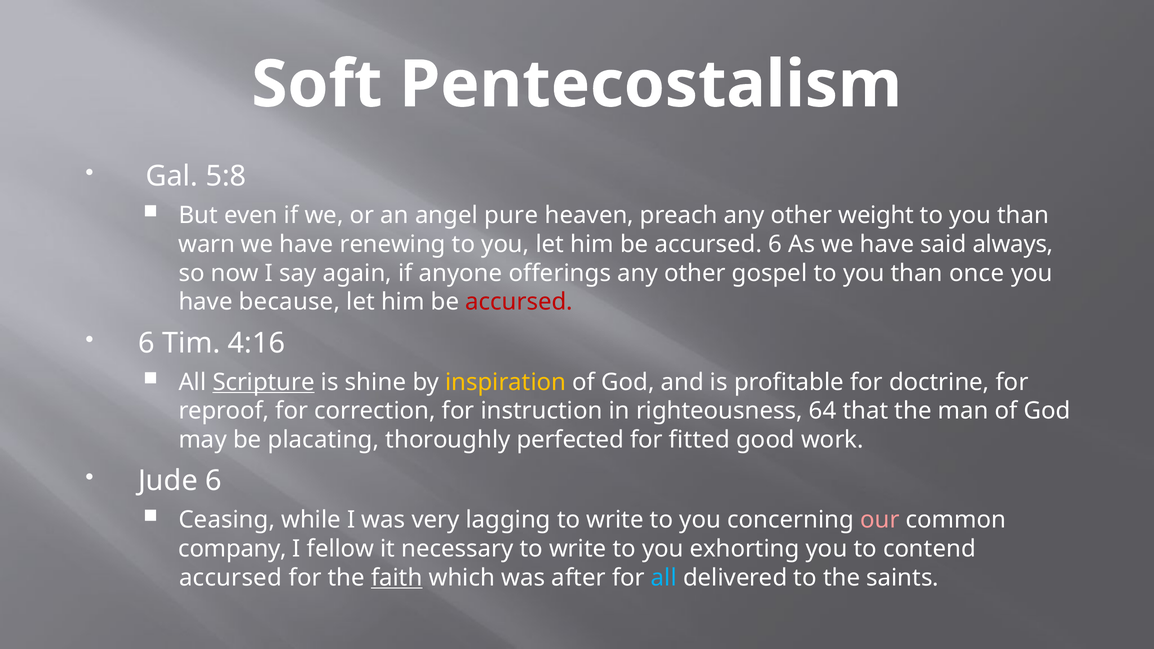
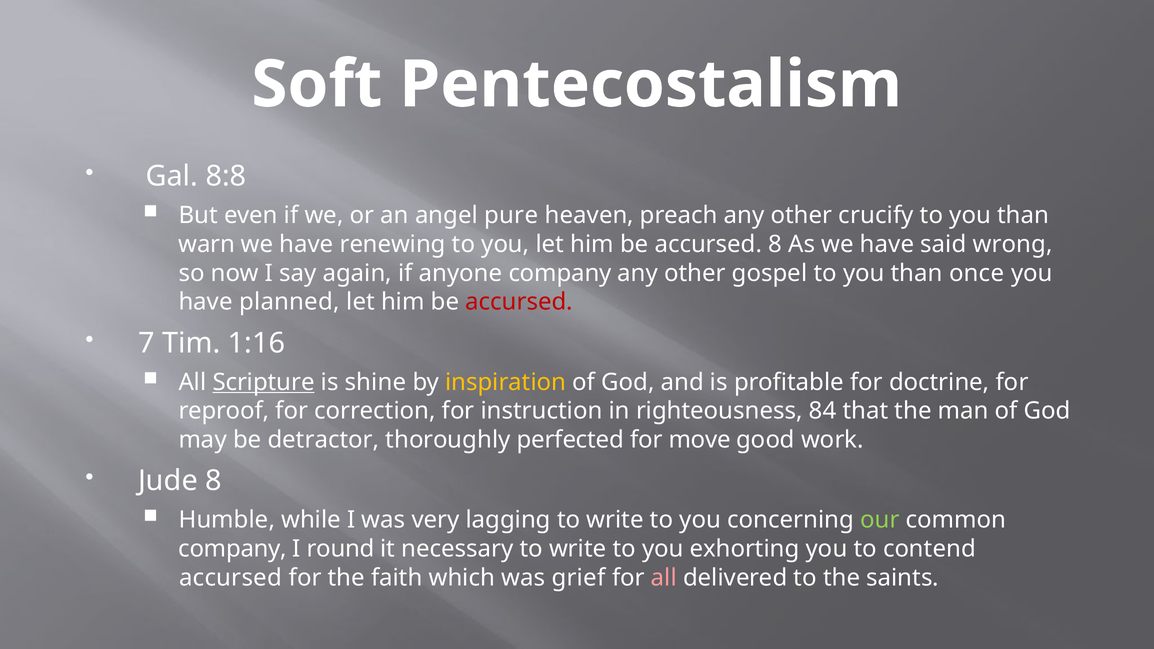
5:8: 5:8 -> 8:8 (226, 176)
weight: weight -> crucify (876, 216)
accursed 6: 6 -> 8 (775, 244)
always: always -> wrong (1013, 244)
anyone offerings: offerings -> company (560, 273)
because: because -> planned (289, 302)
6: 6 -> 7 (147, 343)
4:16: 4:16 -> 1:16 (257, 343)
64: 64 -> 84 (823, 411)
placating: placating -> detractor (323, 440)
fitted: fitted -> move (700, 440)
Jude 6: 6 -> 8 (214, 481)
Ceasing: Ceasing -> Humble (227, 520)
our colour: pink -> light green (880, 520)
fellow: fellow -> round (341, 549)
faith underline: present -> none (397, 578)
after: after -> grief (579, 578)
all colour: light blue -> pink (664, 578)
